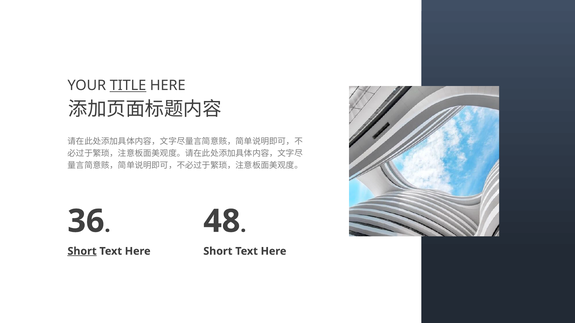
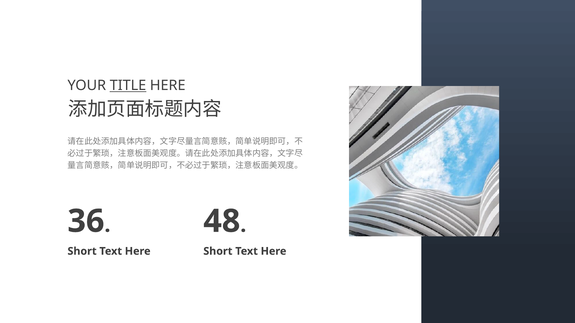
Short underline: present -> none (82, 252)
